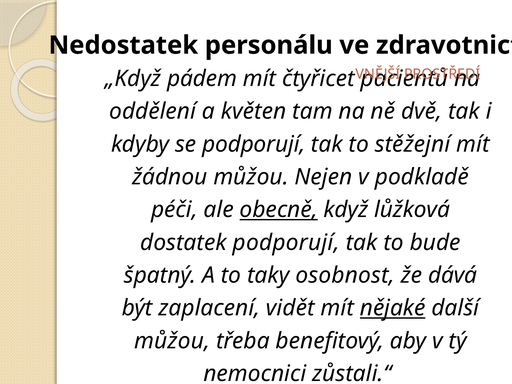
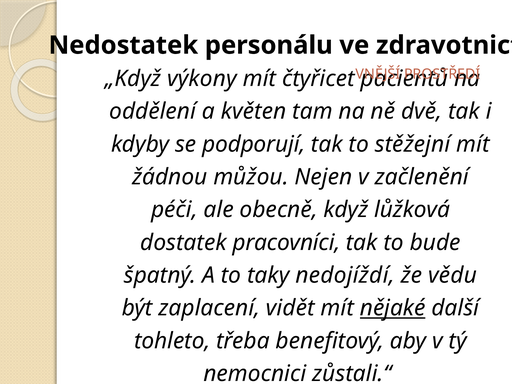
pádem: pádem -> výkony (202, 79)
podkladě: podkladě -> začlenění (422, 177)
obecně underline: present -> none (279, 210)
dostatek podporují: podporují -> pracovníci (286, 243)
osobnost: osobnost -> nedojíždí (345, 275)
dává: dává -> vědu (452, 275)
můžou: můžou -> tohleto (172, 341)
